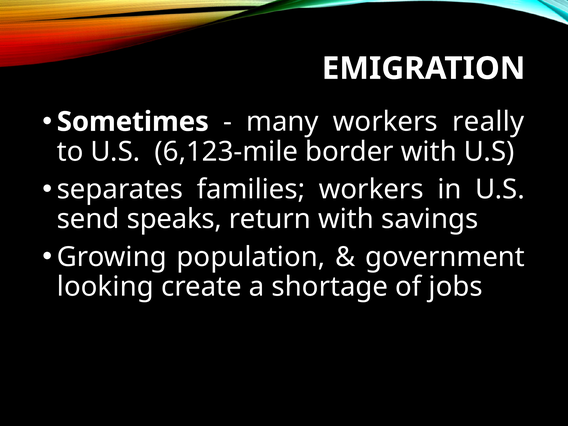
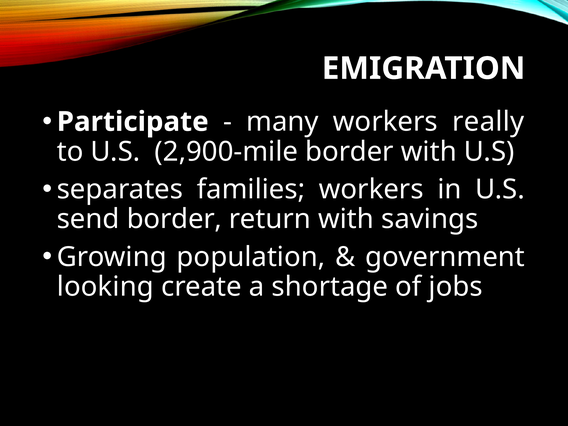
Sometimes: Sometimes -> Participate (133, 122)
6,123-mile: 6,123-mile -> 2,900-mile (226, 152)
send speaks: speaks -> border (174, 219)
